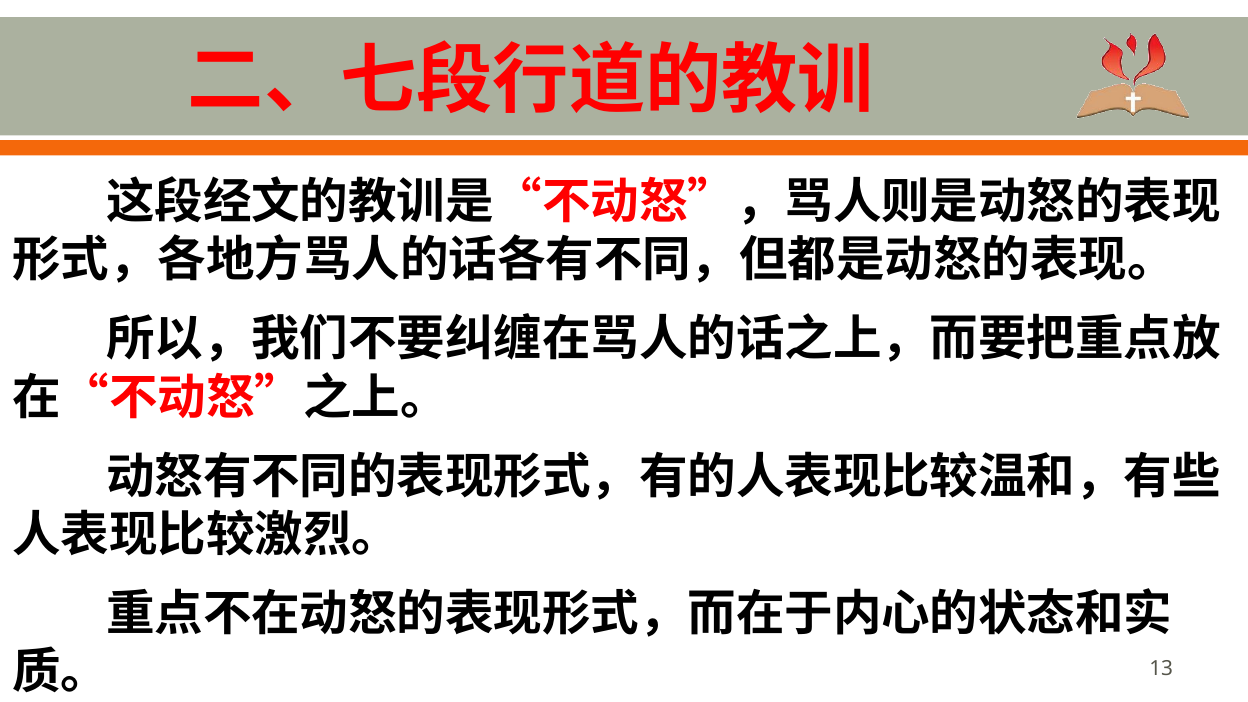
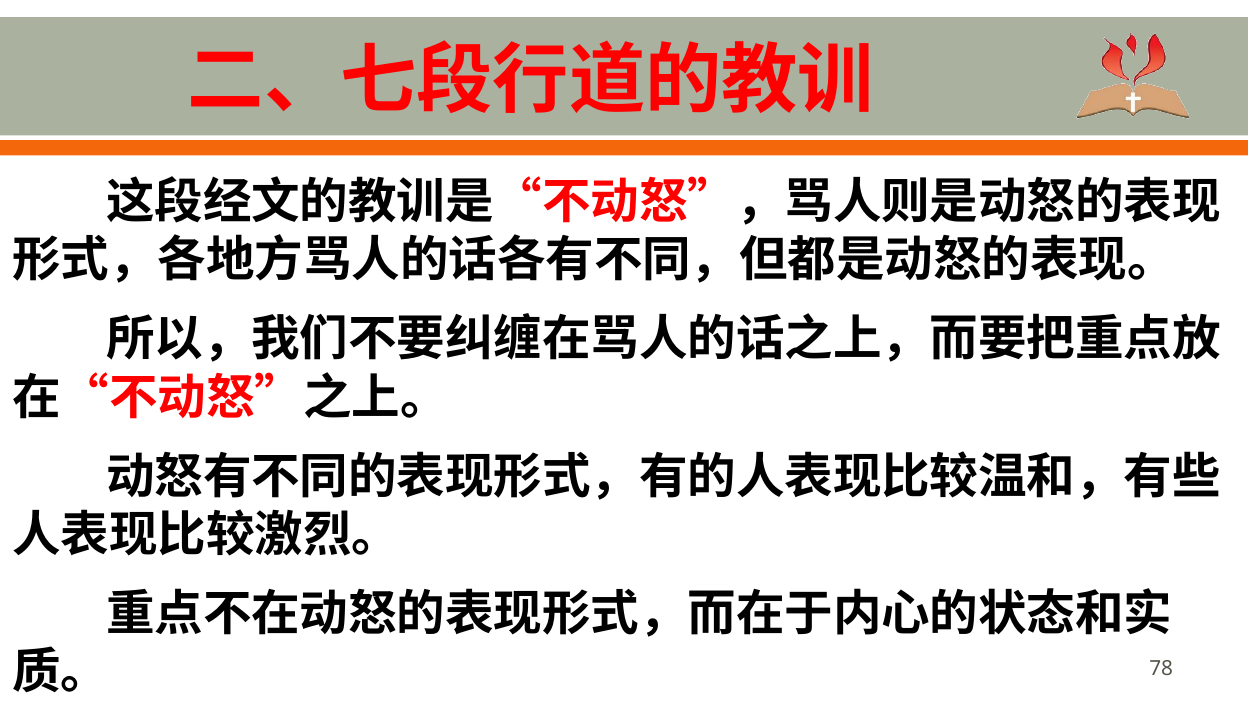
13: 13 -> 78 (1161, 669)
